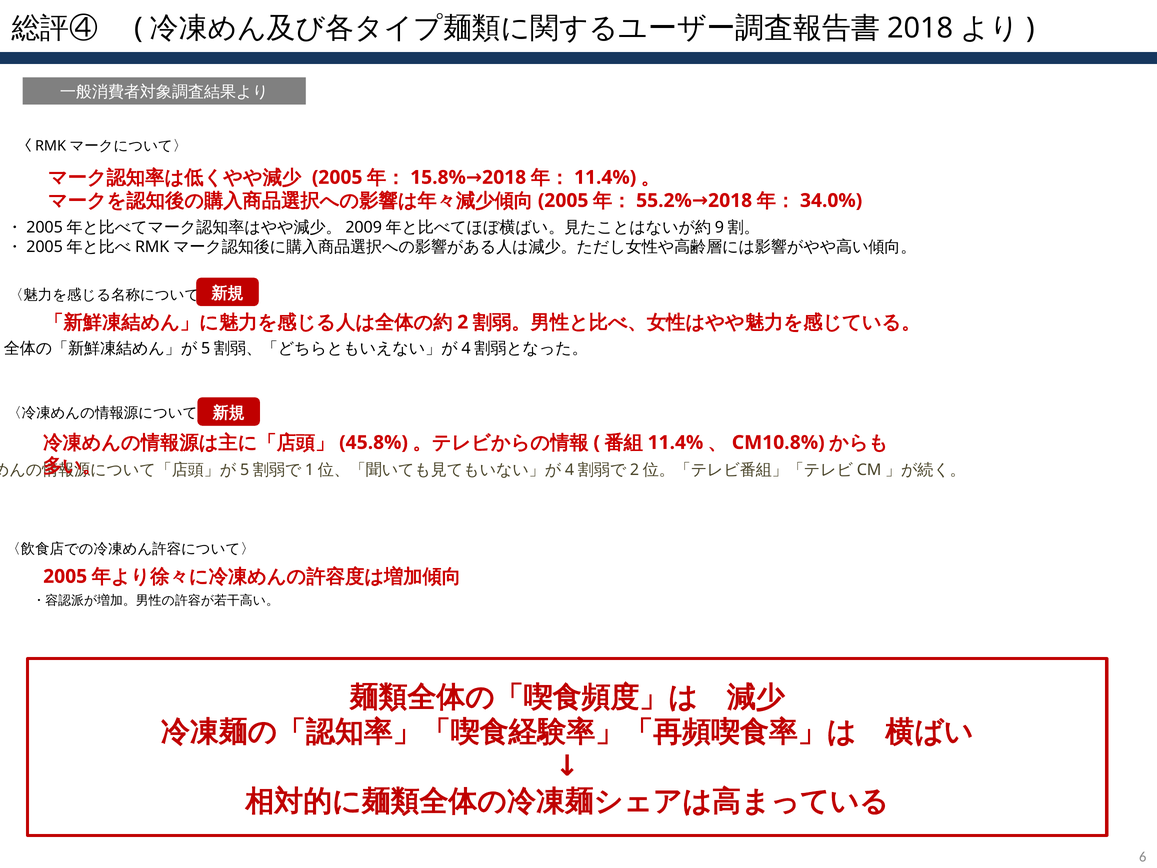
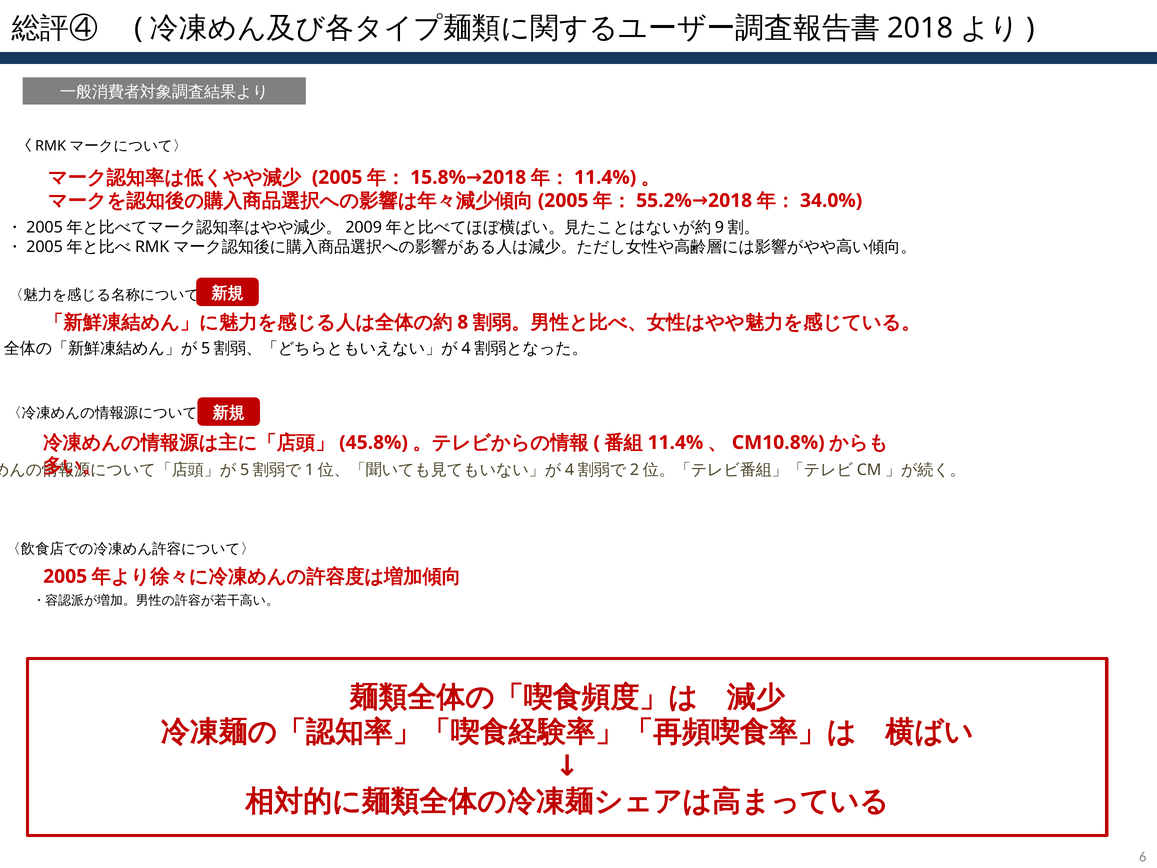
2: 2 -> 8 (463, 322)
